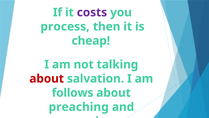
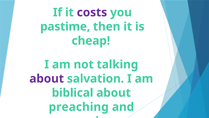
process: process -> pastime (65, 26)
about colour: red -> purple (47, 78)
follows: follows -> biblical (73, 92)
